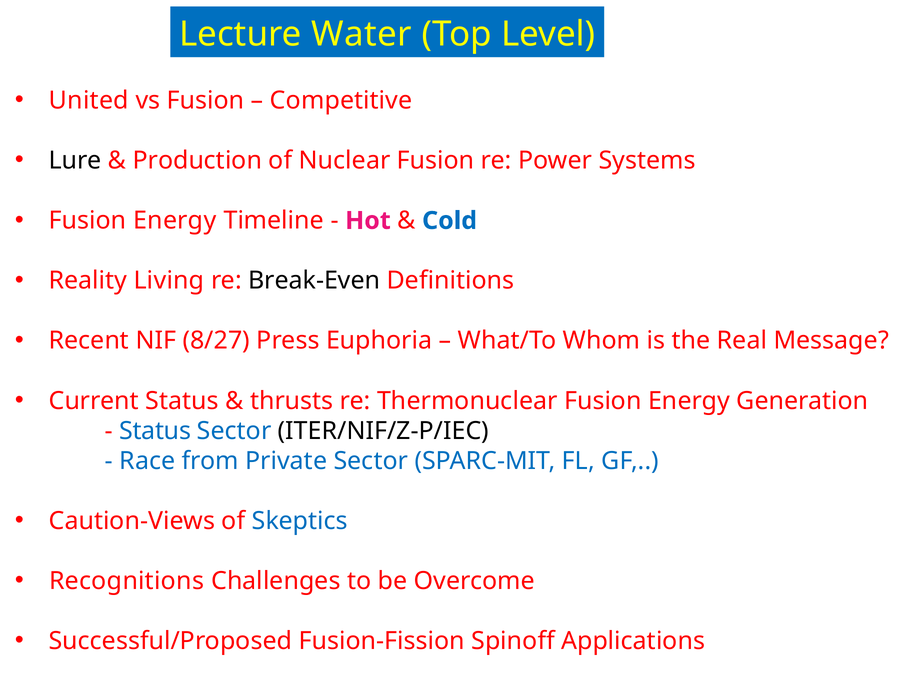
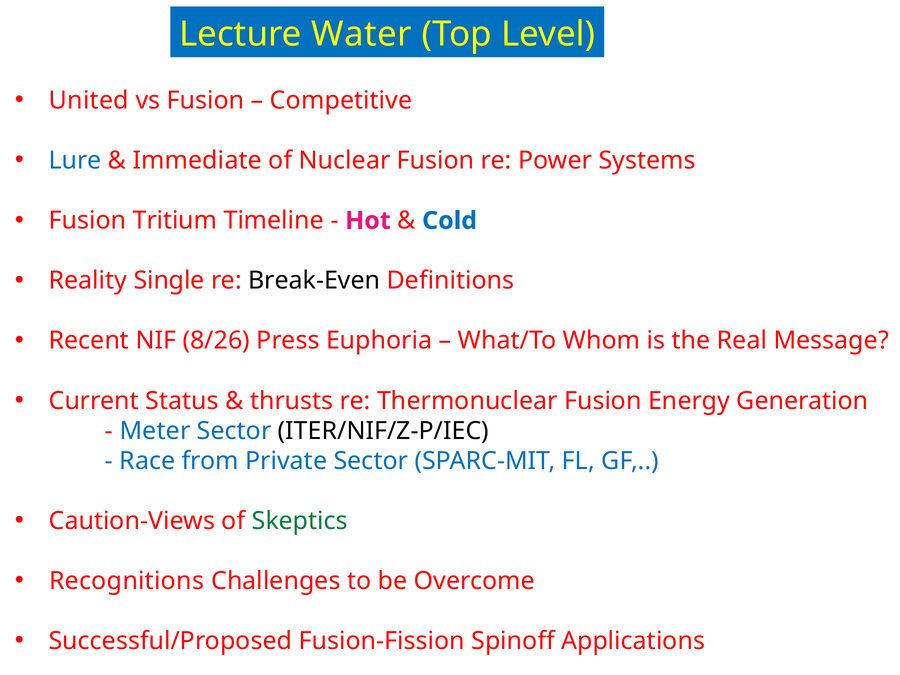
Lure colour: black -> blue (75, 161)
Production: Production -> Immediate (197, 161)
Energy: Energy -> Tritium (175, 221)
Living: Living -> Single (169, 281)
8/27: 8/27 -> 8/26 (216, 341)
Status: Status -> Meter (155, 431)
Skeptics colour: blue -> green (300, 521)
